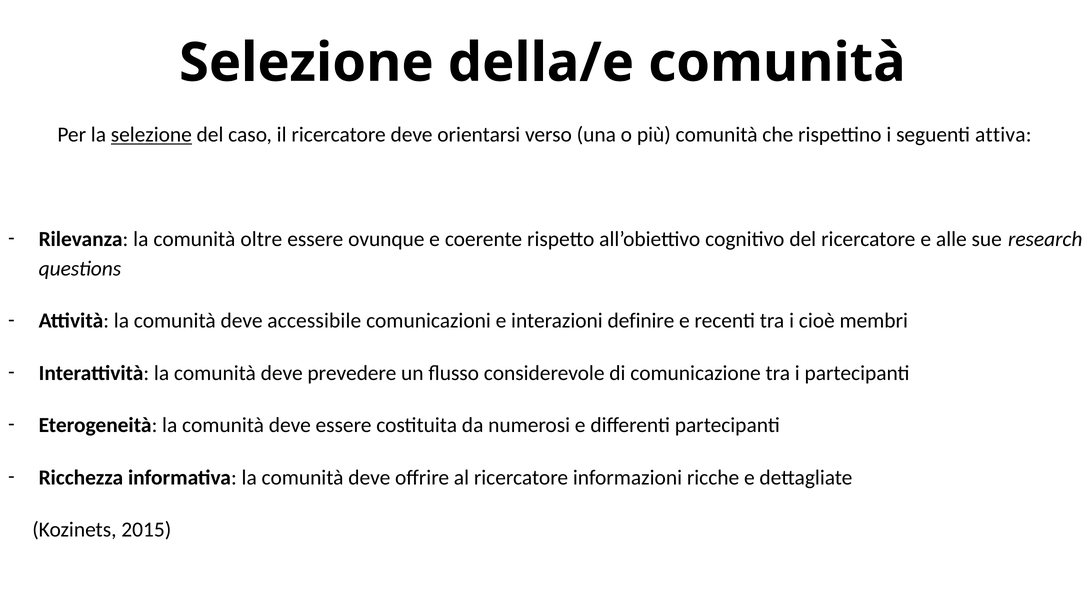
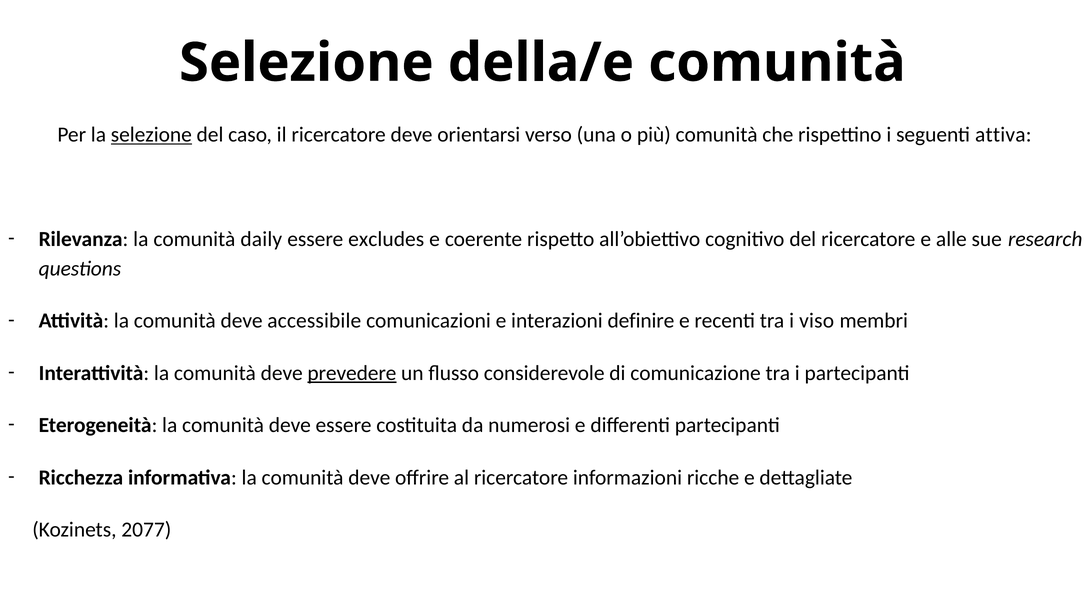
oltre: oltre -> daily (261, 239)
ovunque: ovunque -> excludes (386, 239)
cioè: cioè -> viso (817, 321)
prevedere underline: none -> present (352, 373)
2015: 2015 -> 2077 (146, 530)
